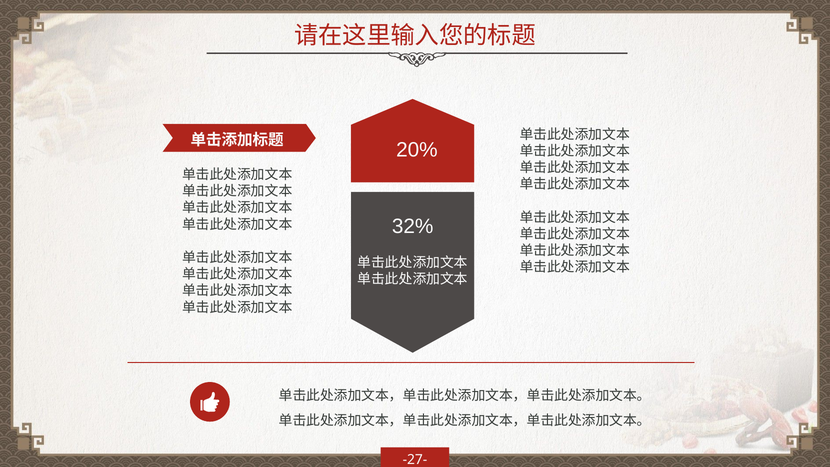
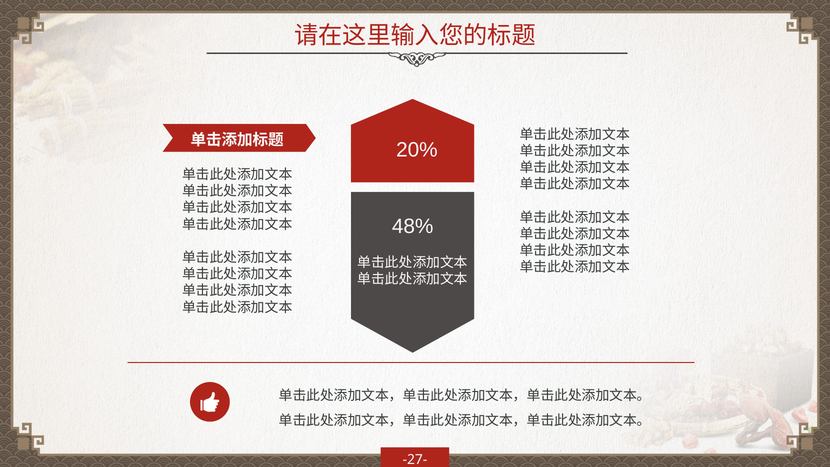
32%: 32% -> 48% (413, 226)
